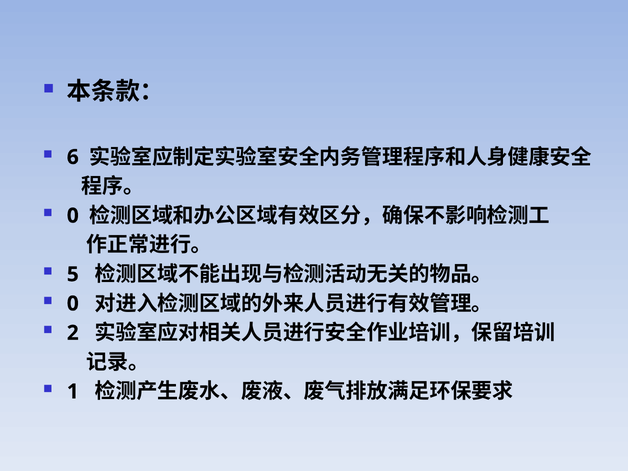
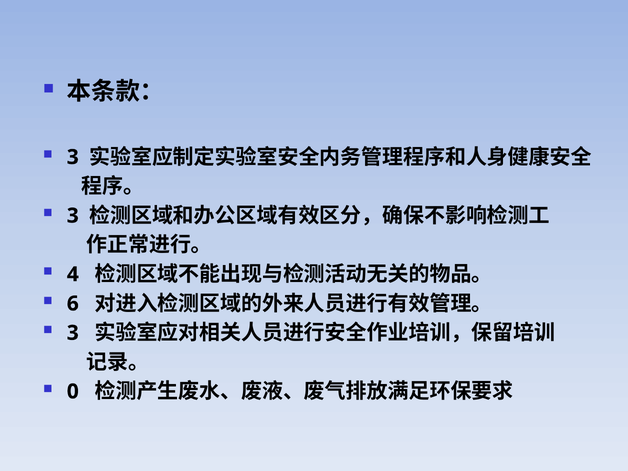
6: 6 -> 3 (73, 157)
0: 0 -> 3 (73, 216)
5: 5 -> 4 (73, 274)
0: 0 -> 6 (73, 304)
2: 2 -> 3 (73, 333)
1: 1 -> 0 (73, 392)
